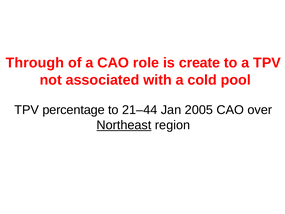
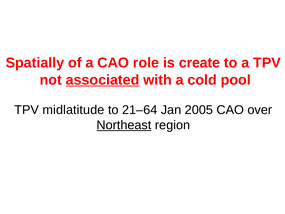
Through: Through -> Spatially (35, 63)
associated underline: none -> present (103, 80)
percentage: percentage -> midlatitude (73, 110)
21–44: 21–44 -> 21–64 (140, 110)
